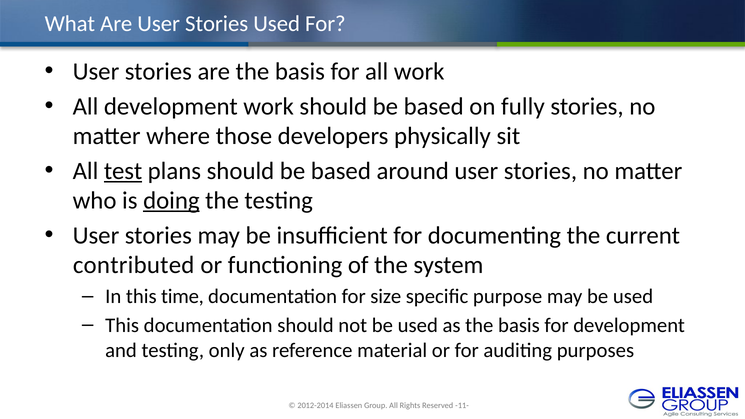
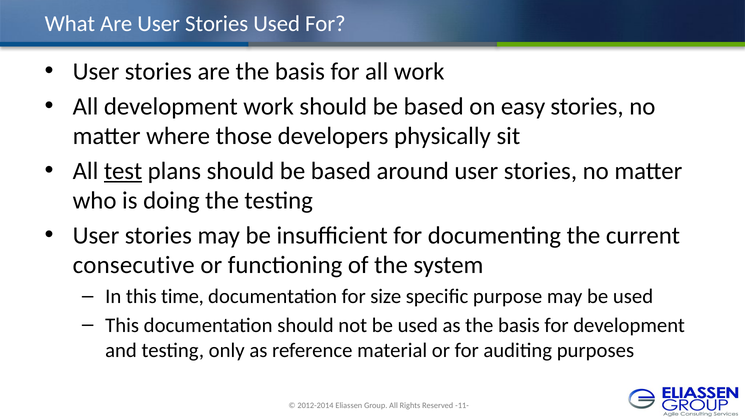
fully: fully -> easy (523, 106)
doing underline: present -> none (171, 201)
contributed: contributed -> consecutive (134, 265)
